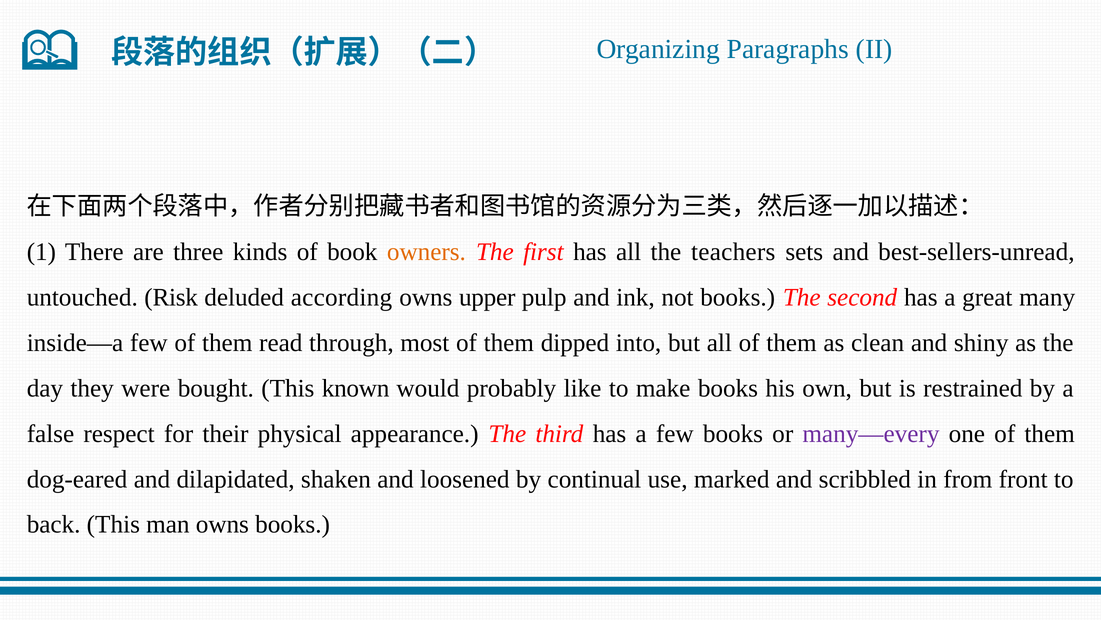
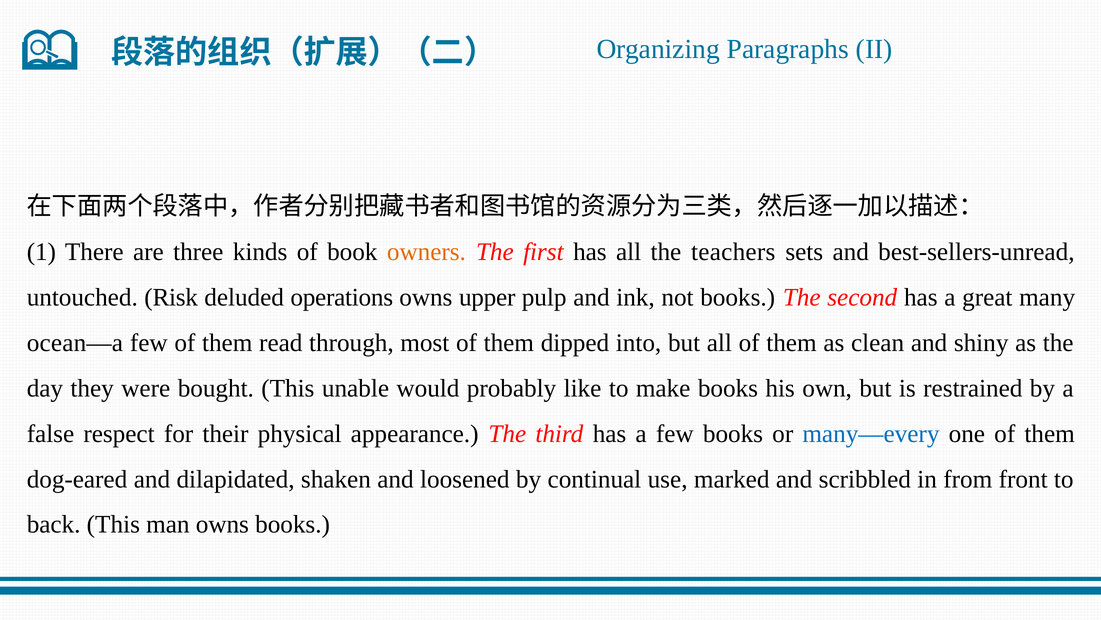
according: according -> operations (342, 297)
inside—a: inside—a -> ocean—a (75, 343)
known: known -> unable (355, 388)
many—every colour: purple -> blue (871, 433)
